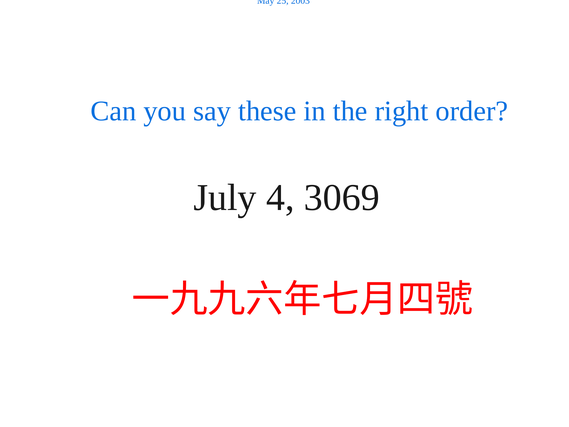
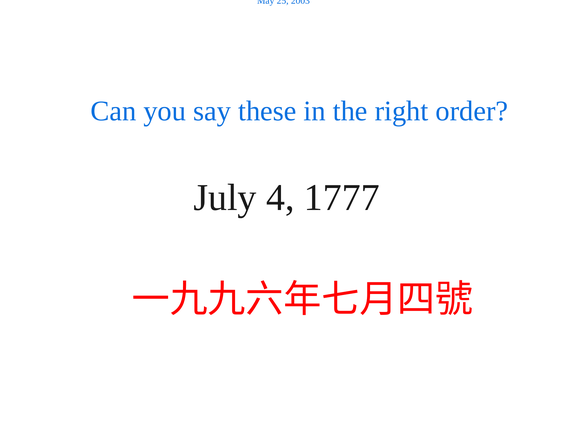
3069: 3069 -> 1777 (342, 197)
